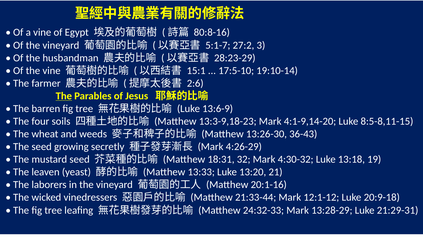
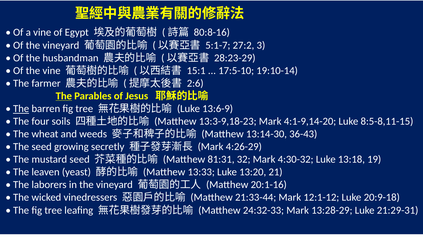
The underline: none -> present (21, 109)
13:26-30: 13:26-30 -> 13:14-30 (267, 134)
18:31: 18:31 -> 81:31 (221, 159)
